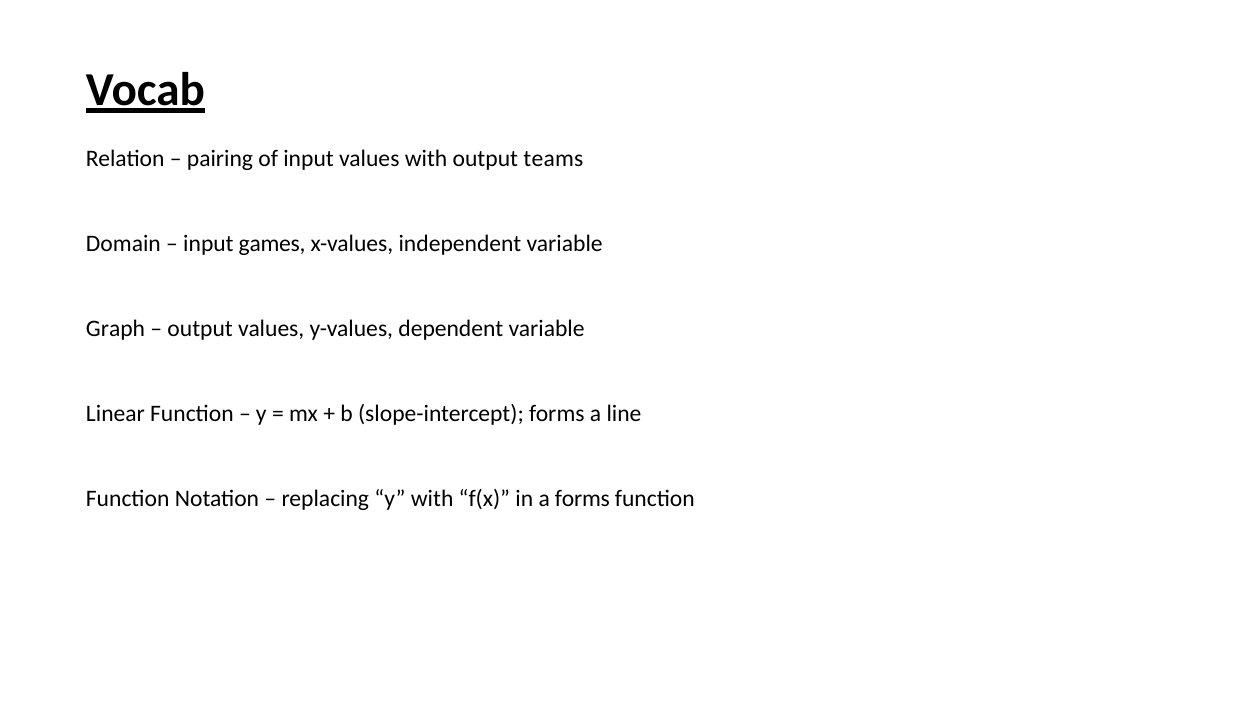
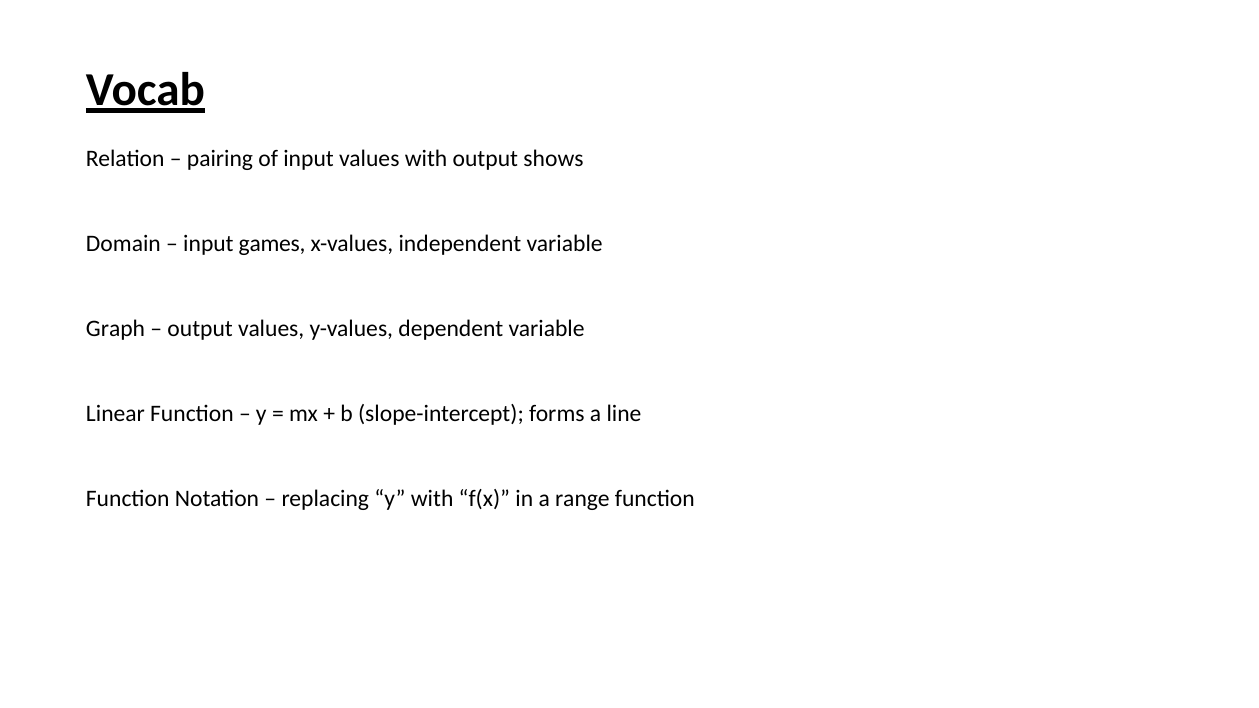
teams: teams -> shows (554, 159)
a forms: forms -> range (582, 499)
